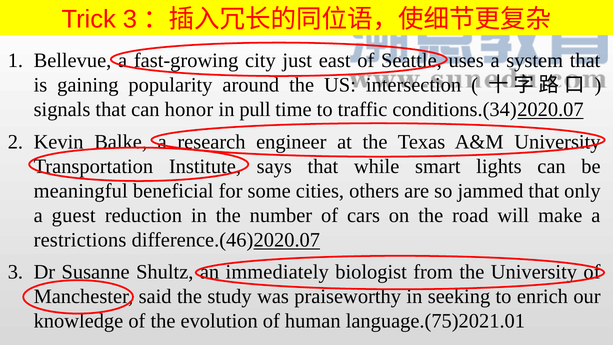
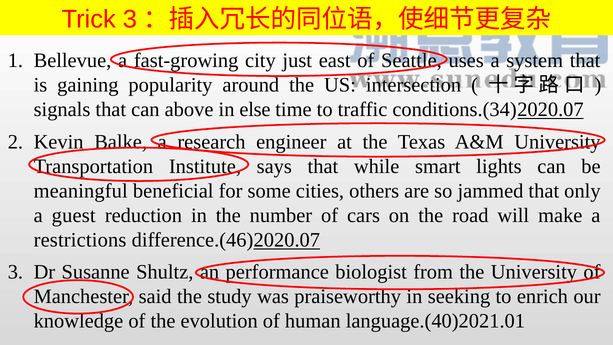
honor: honor -> above (189, 110)
pull: pull -> else (255, 110)
immediately: immediately -> performance (277, 272)
language.(75)2021.01: language.(75)2021.01 -> language.(40)2021.01 (435, 321)
